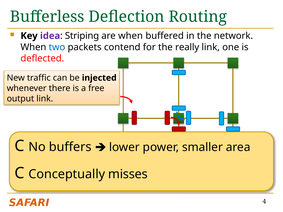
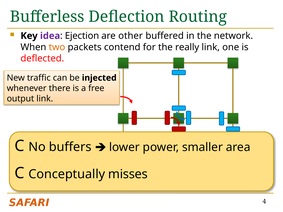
Striping: Striping -> Ejection (82, 36)
are when: when -> other (131, 36)
two colour: blue -> orange (57, 47)
